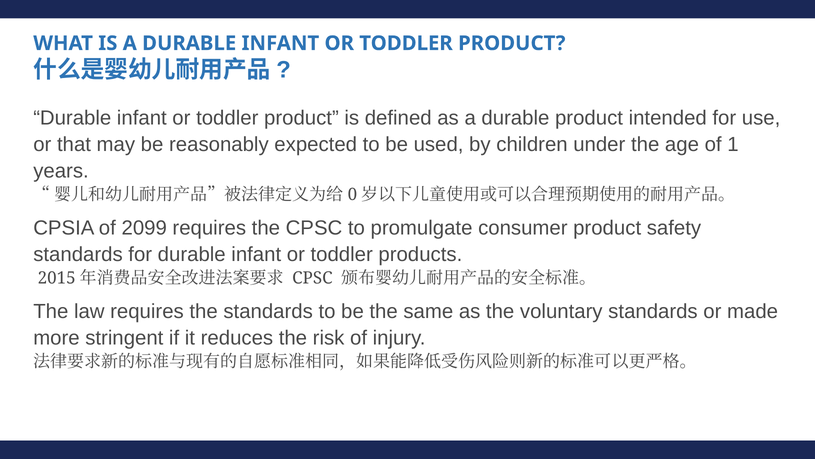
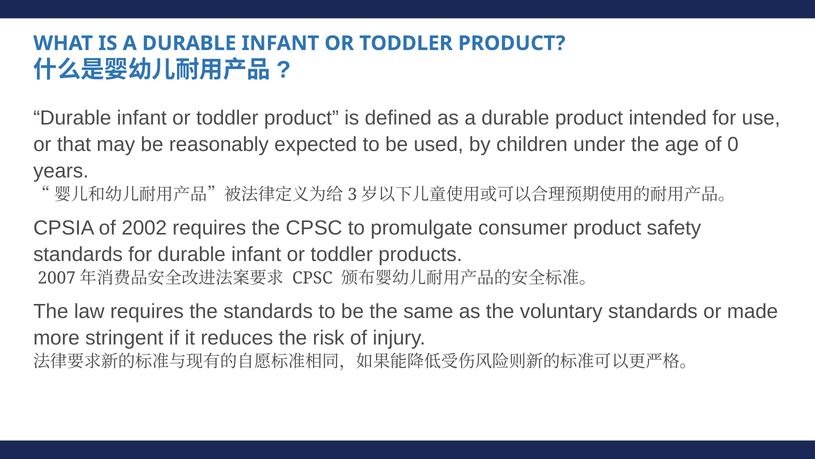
1: 1 -> 0 (733, 144)
0: 0 -> 3 (352, 195)
2099: 2099 -> 2002 (144, 228)
2015: 2015 -> 2007 (57, 278)
